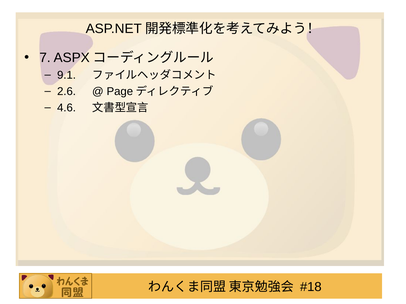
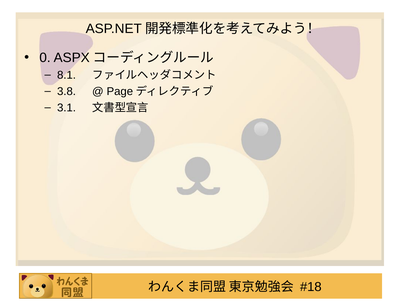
7: 7 -> 0 (45, 58)
9.1: 9.1 -> 8.1 (67, 75)
2.6: 2.6 -> 3.8 (67, 92)
4.6: 4.6 -> 3.1 (67, 108)
